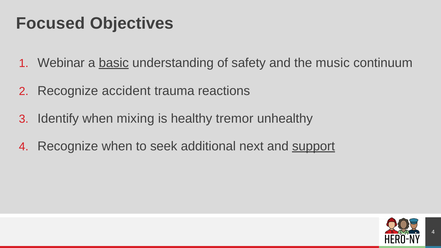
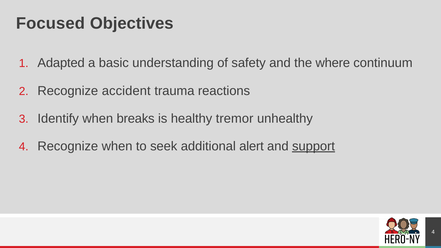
Webinar: Webinar -> Adapted (61, 63)
basic underline: present -> none (114, 63)
music: music -> where (333, 63)
mixing: mixing -> breaks (136, 119)
next: next -> alert (252, 146)
